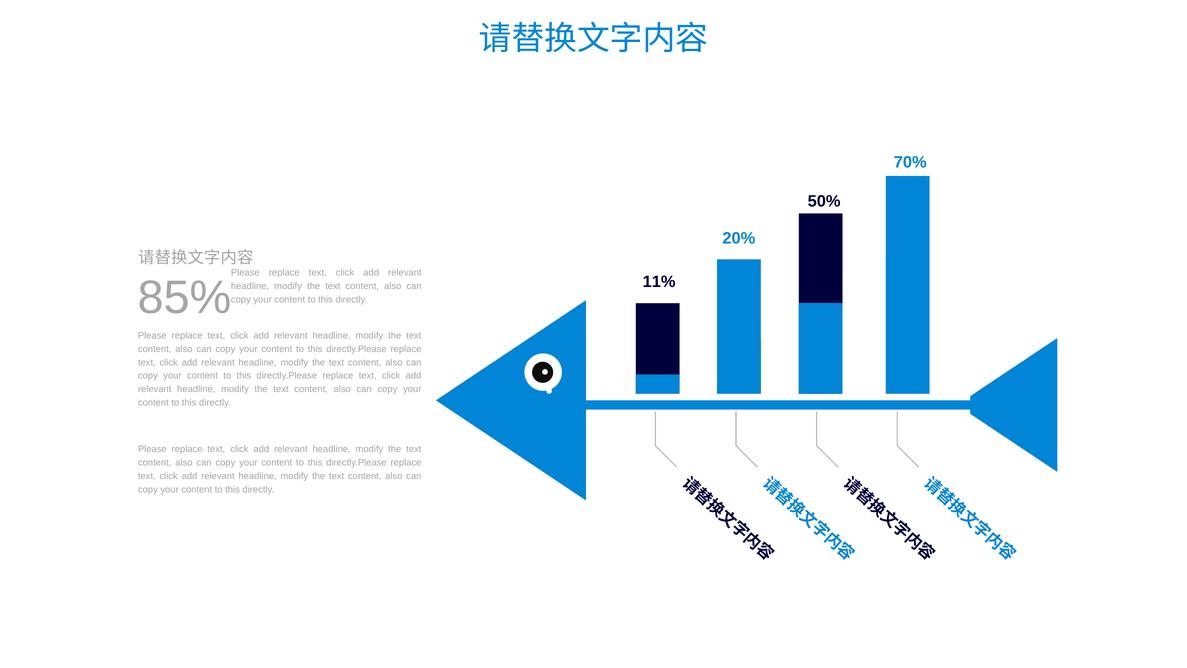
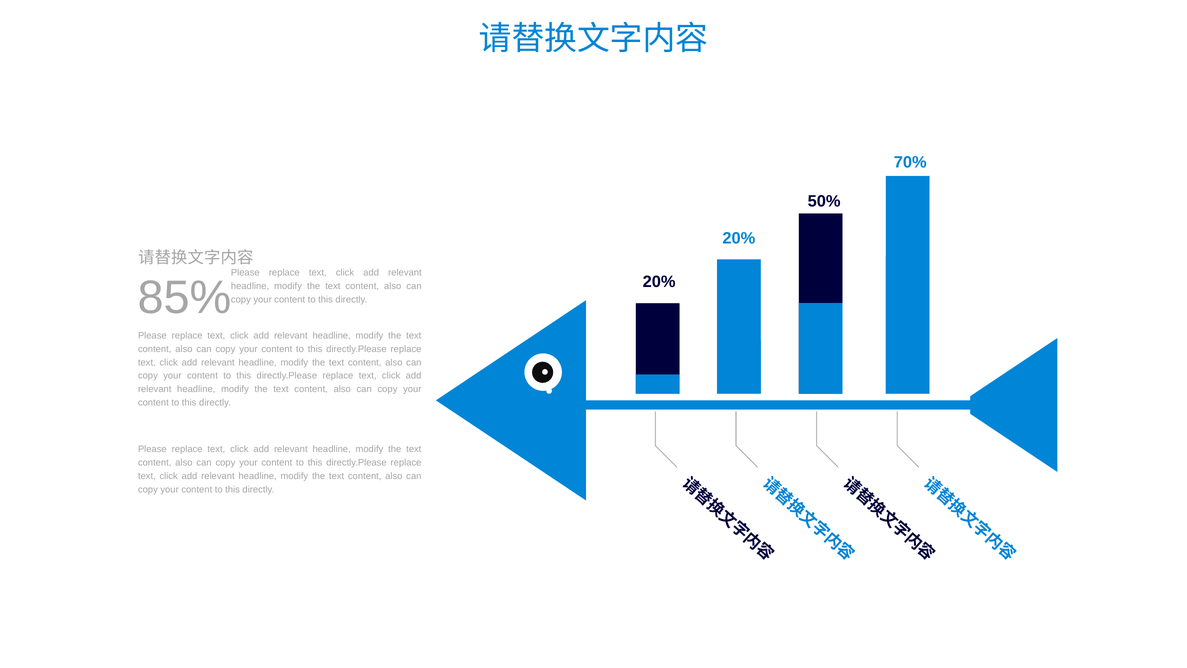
11%: 11% -> 20% (659, 282)
